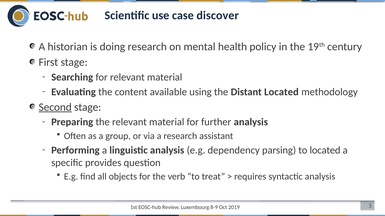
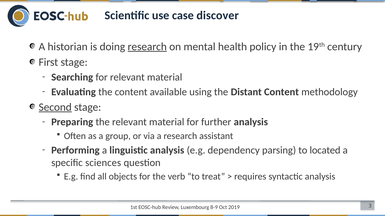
research underline: none -> present (147, 47)
Distant Located: Located -> Content (281, 92)
provides: provides -> sciences (103, 163)
